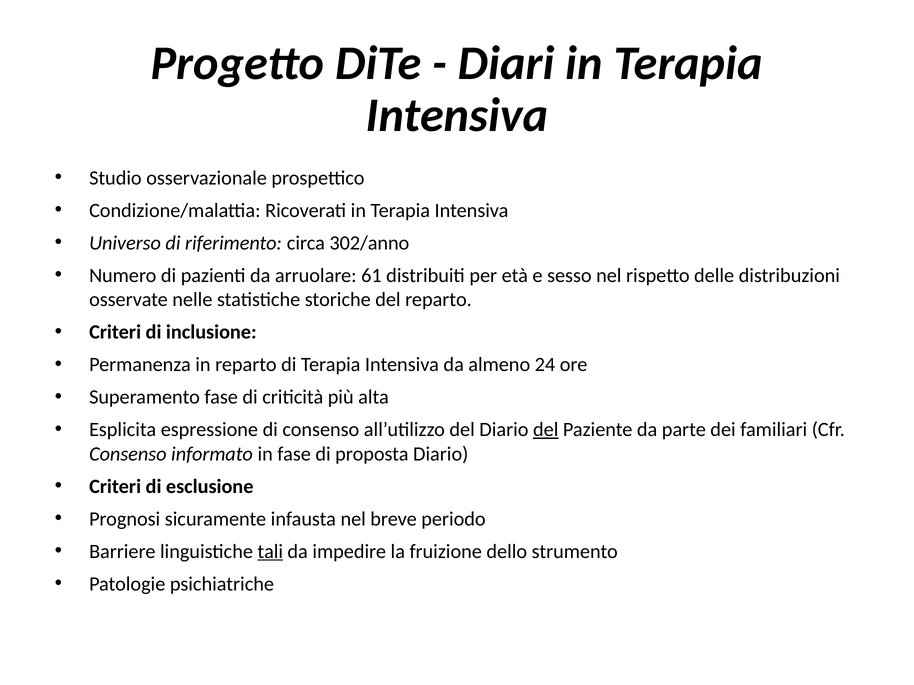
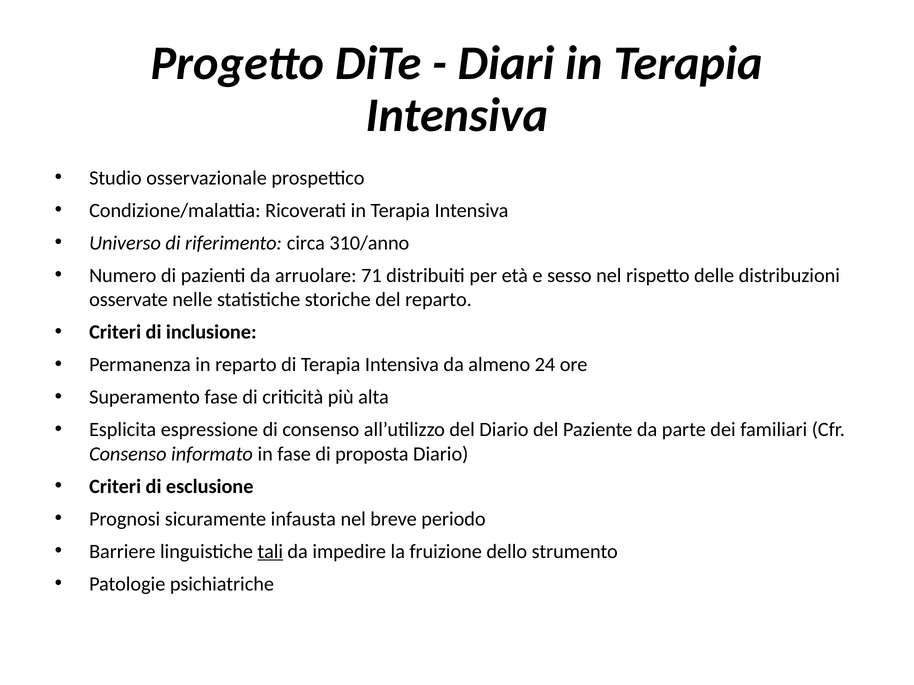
302/anno: 302/anno -> 310/anno (369, 243)
61: 61 -> 71 (371, 276)
del underline: present -> none (546, 430)
